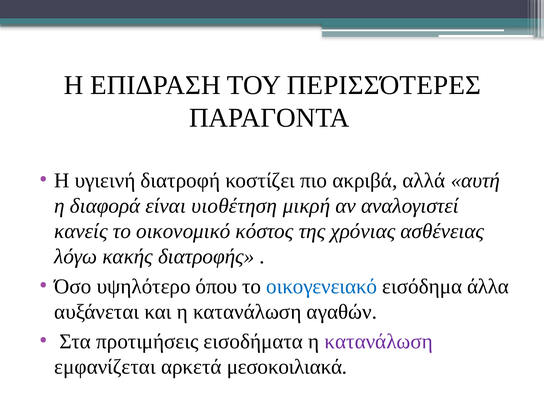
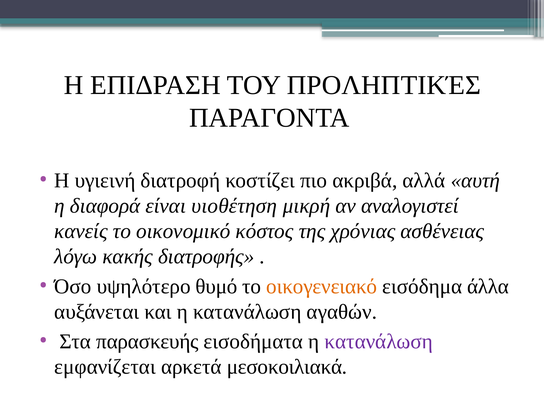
ΠΕΡΙΣΣΌΤΕΡΕΣ: ΠΕΡΙΣΣΌΤΕΡΕΣ -> ΠΡΟΛΗΠΤΙΚΈΣ (384, 85)
όπου: όπου -> θυμό (216, 286)
οικογενειακό colour: blue -> orange (322, 286)
προτιμήσεις: προτιμήσεις -> παρασκευής (147, 342)
